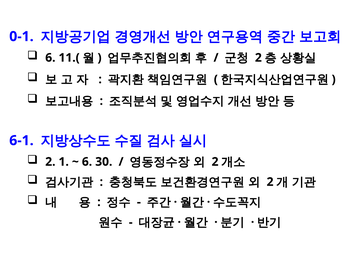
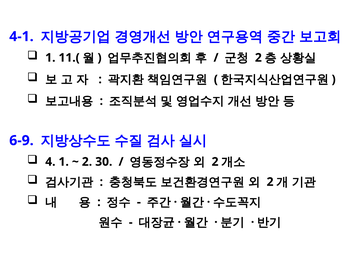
0-1: 0-1 -> 4-1 (21, 36)
6: 6 -> 1 (50, 58)
6-1: 6-1 -> 6-9 (21, 141)
2: 2 -> 4 (50, 162)
6: 6 -> 2 (87, 162)
